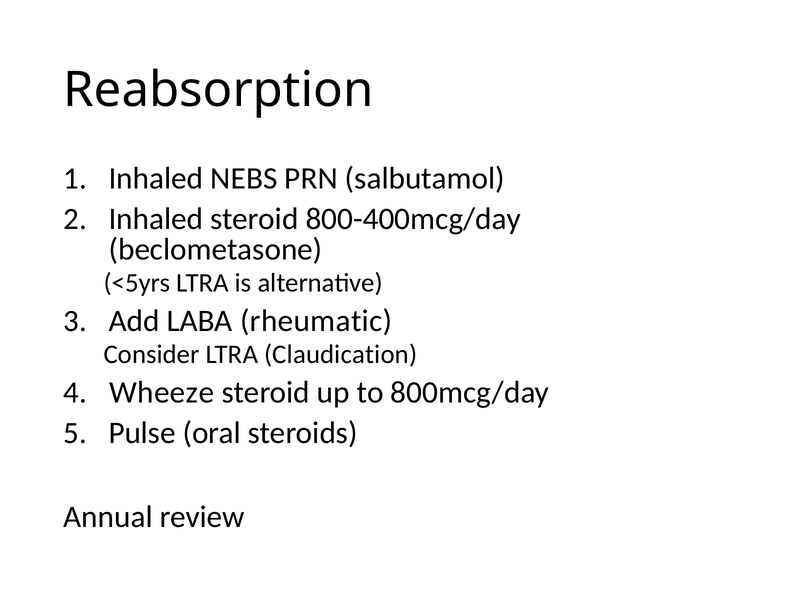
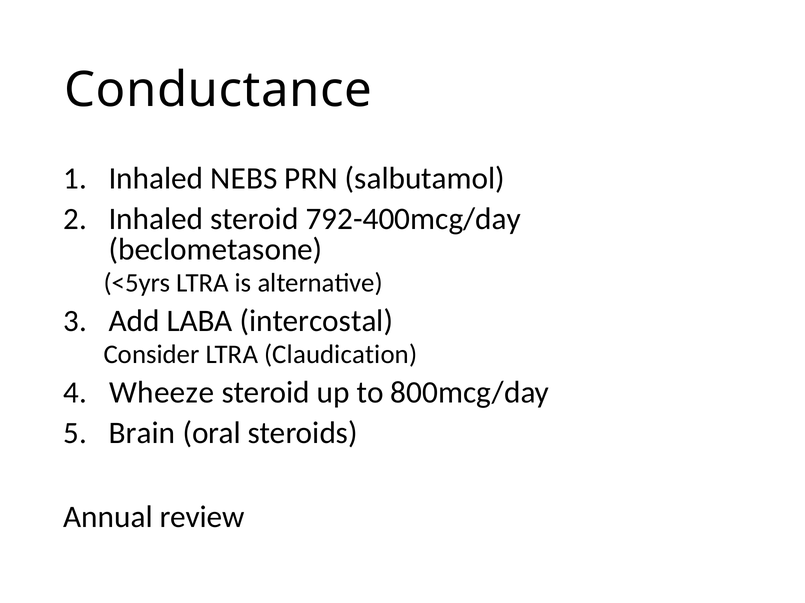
Reabsorption: Reabsorption -> Conductance (218, 90)
800-400mcg/day: 800-400mcg/day -> 792-400mcg/day (413, 219)
rheumatic: rheumatic -> intercostal (316, 321)
Pulse: Pulse -> Brain (142, 433)
